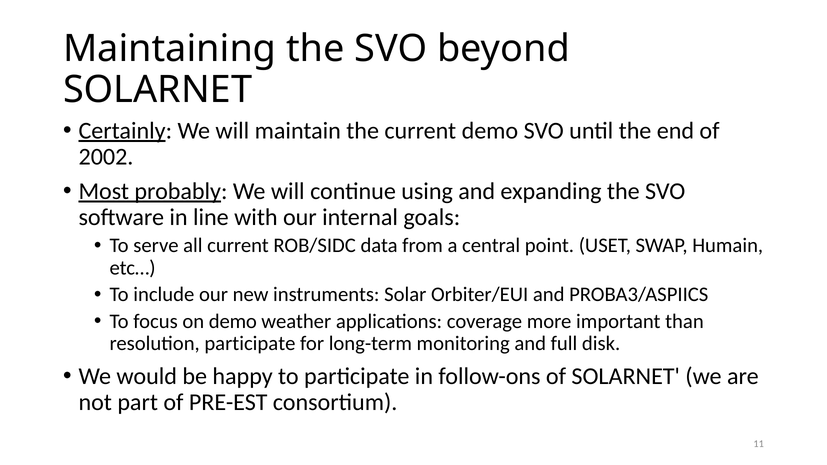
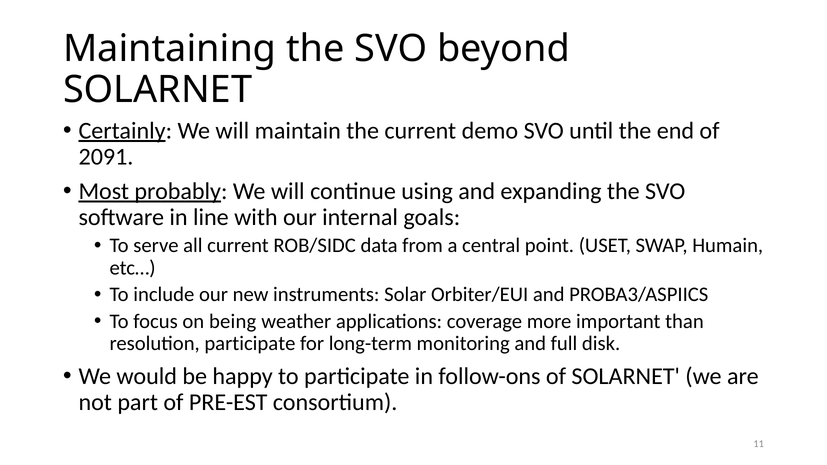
2002: 2002 -> 2091 (106, 157)
on demo: demo -> being (233, 321)
